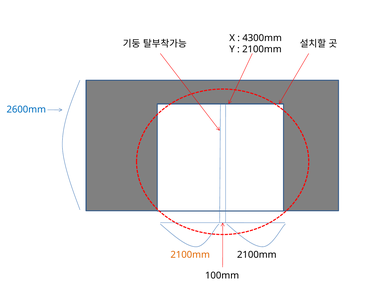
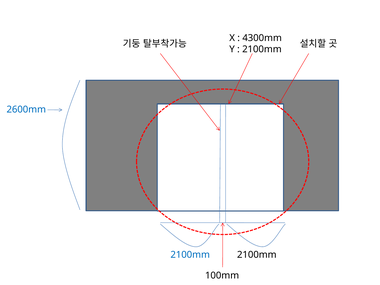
2100mm colour: orange -> blue (190, 255)
